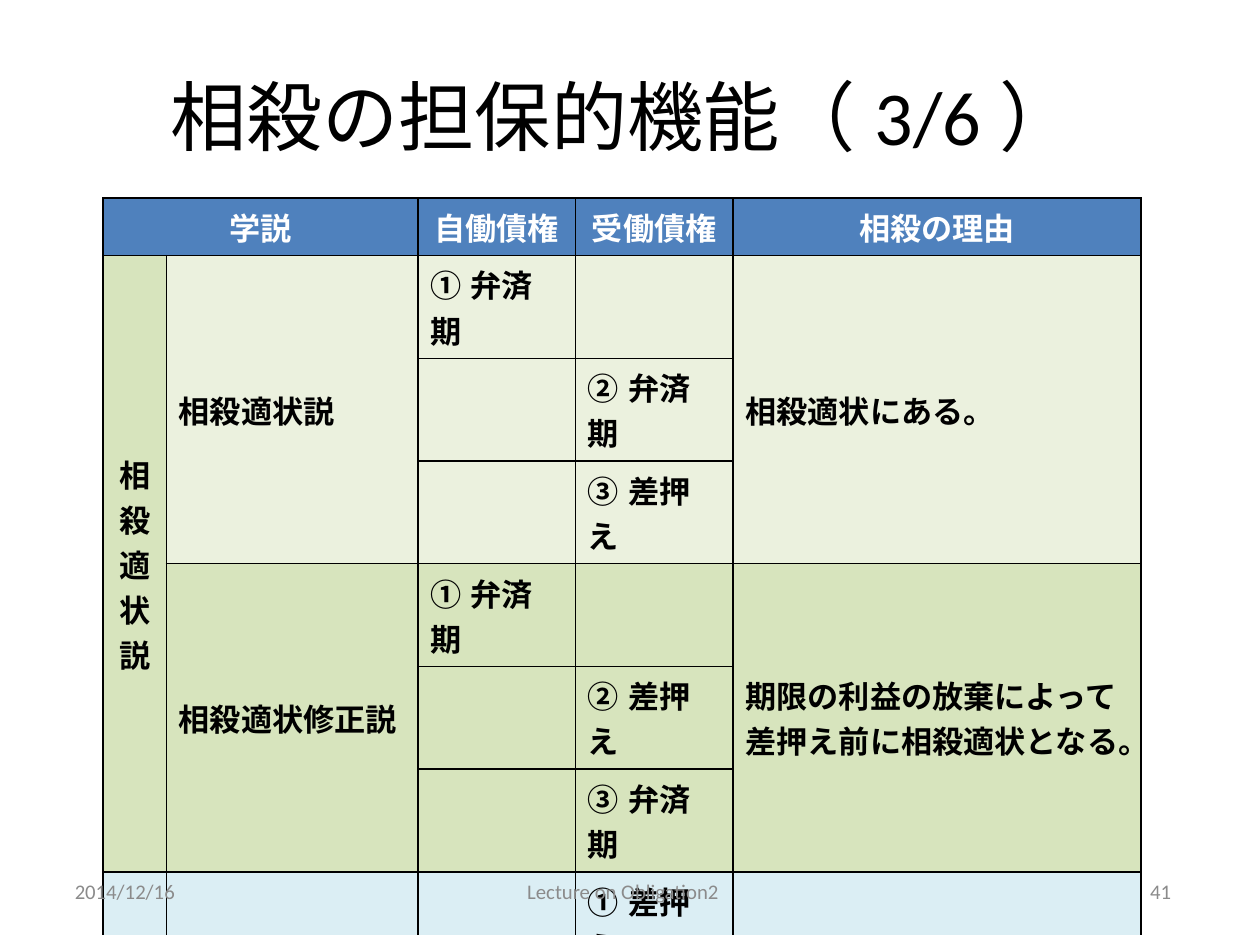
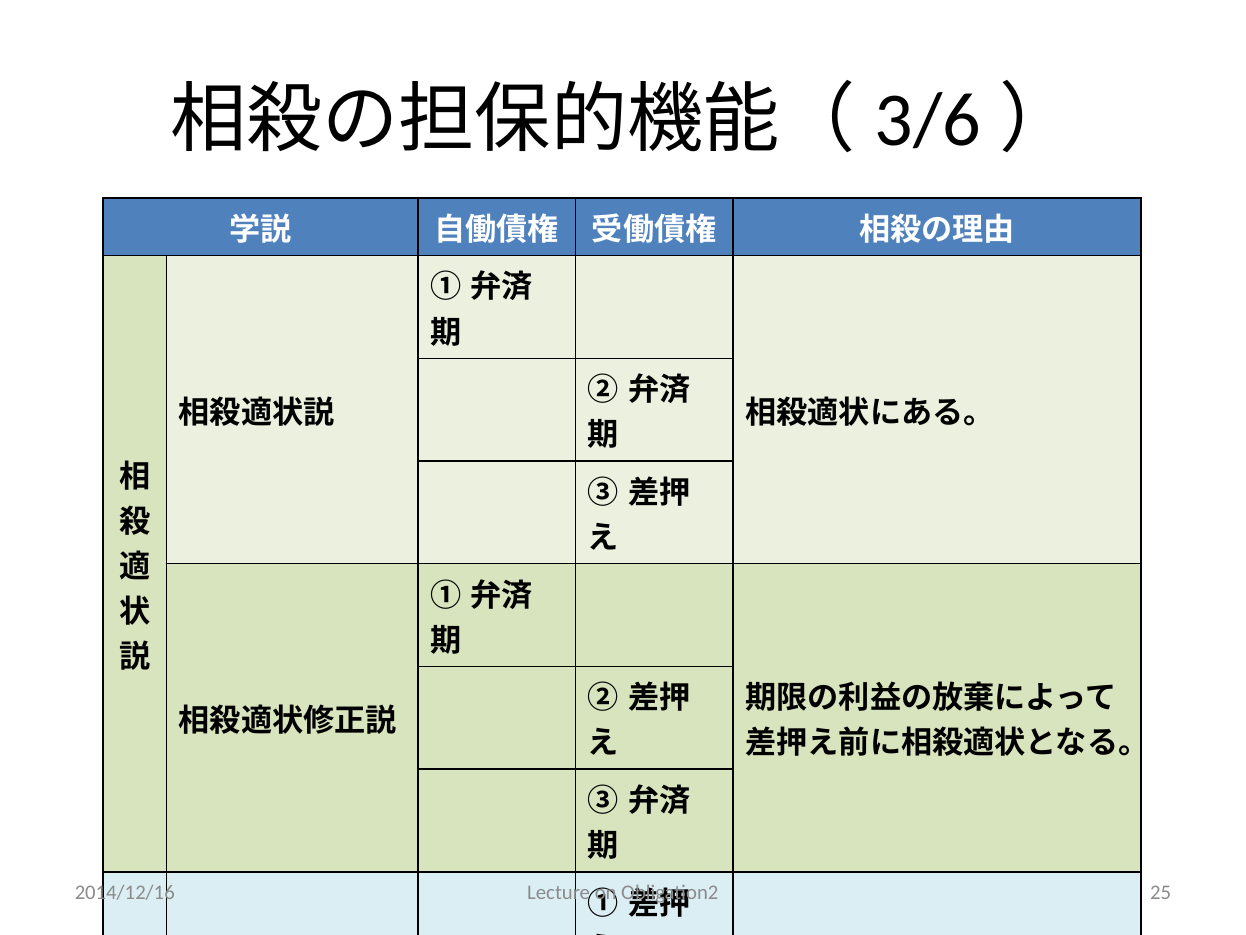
41: 41 -> 25 (1161, 892)
